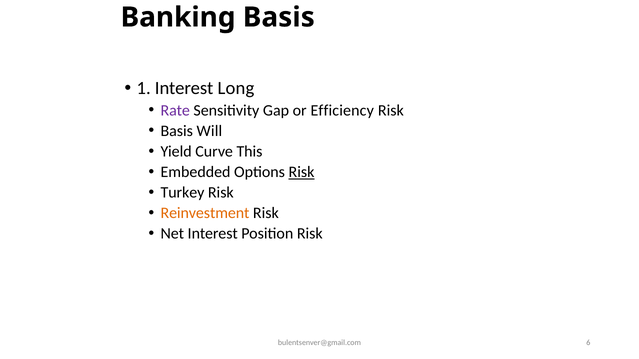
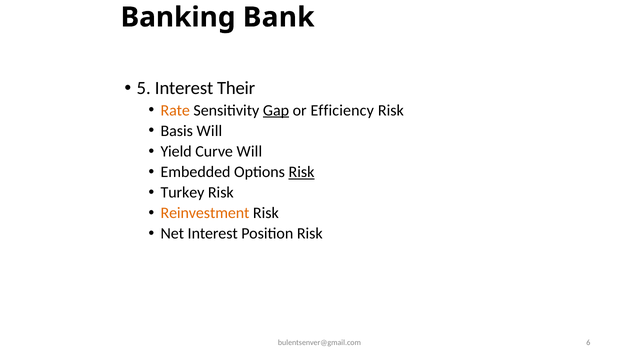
Banking Basis: Basis -> Bank (279, 17)
1: 1 -> 5 (144, 88)
Long: Long -> Their (236, 88)
Rate colour: purple -> orange (175, 110)
Gap underline: none -> present (276, 110)
Curve This: This -> Will (249, 152)
